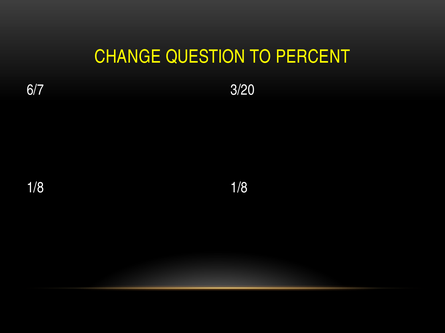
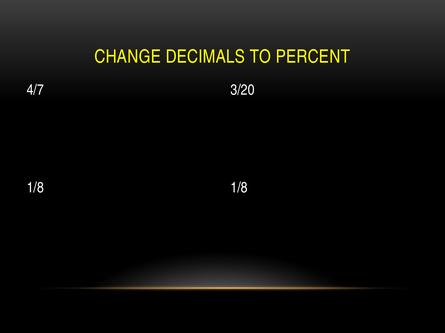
QUESTION: QUESTION -> DECIMALS (205, 57)
6/7: 6/7 -> 4/7 (35, 90)
